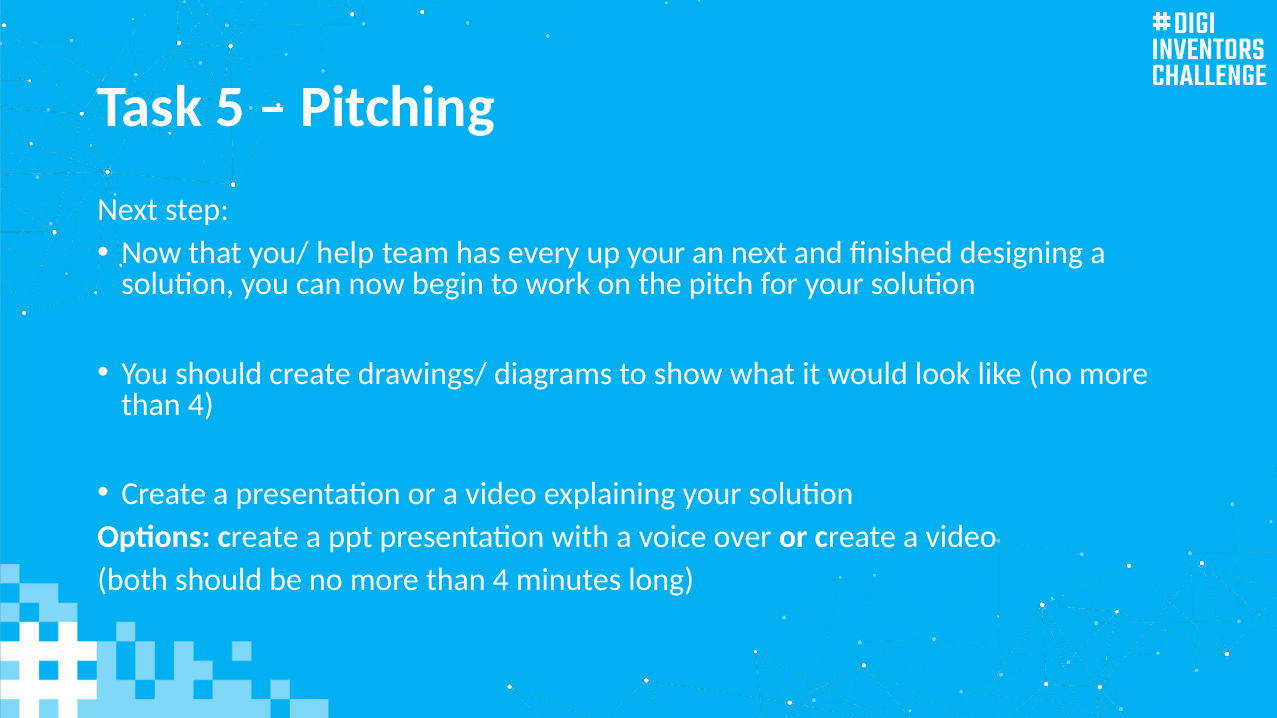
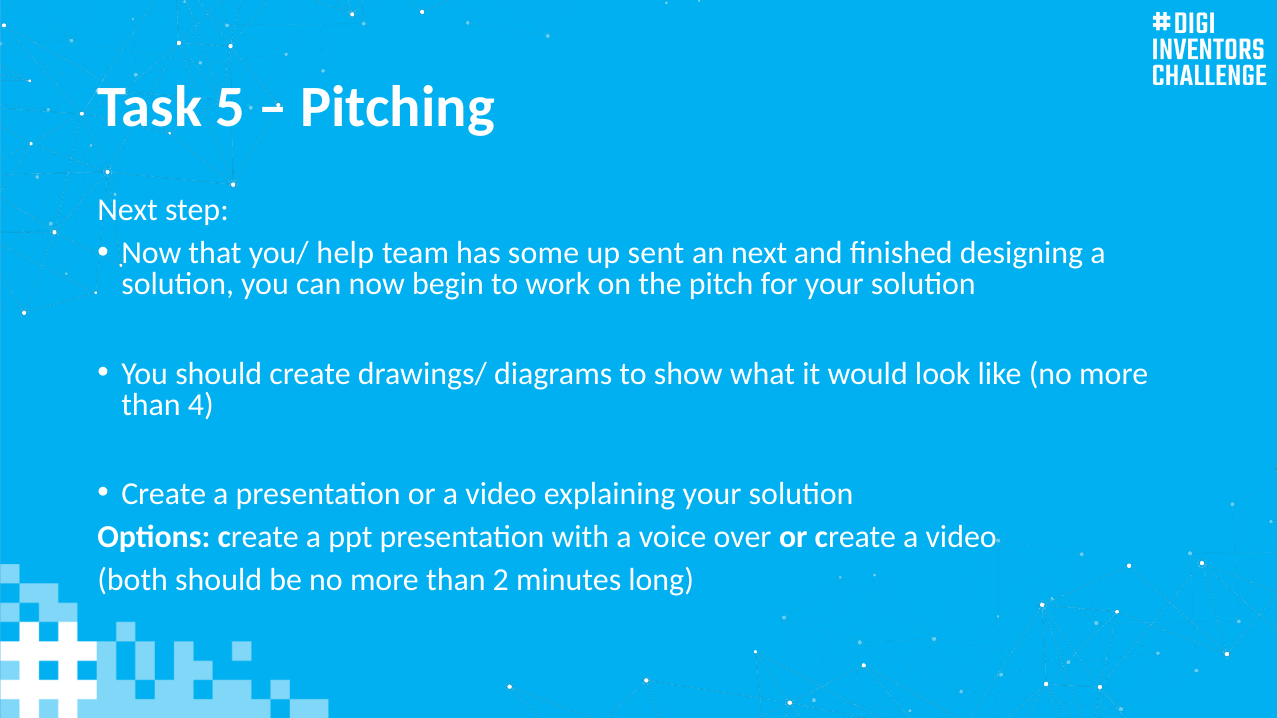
every: every -> some (544, 253)
up your: your -> sent (656, 253)
4: 4 -> 2 (501, 580)
